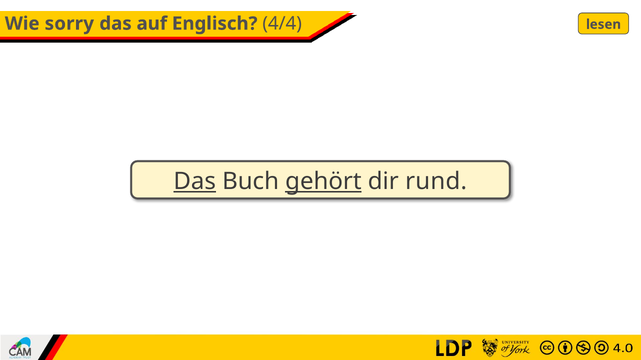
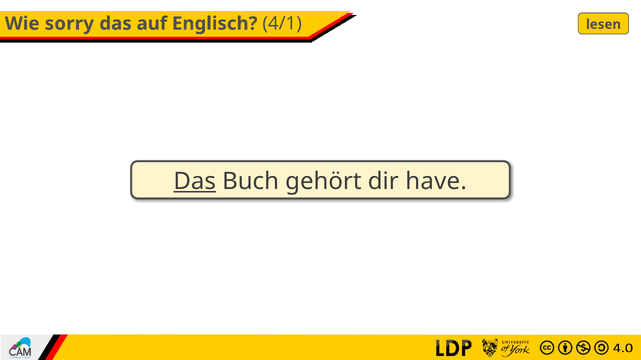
4/4: 4/4 -> 4/1 (282, 24)
gehört underline: present -> none (323, 182)
rund: rund -> have (436, 182)
